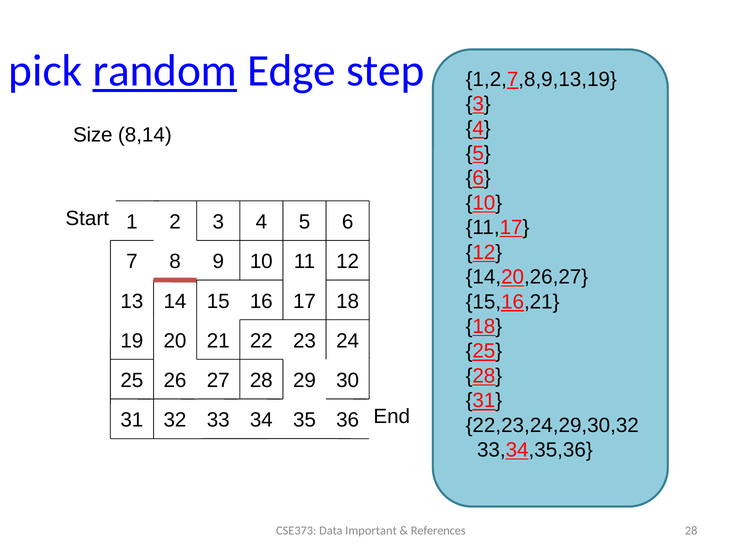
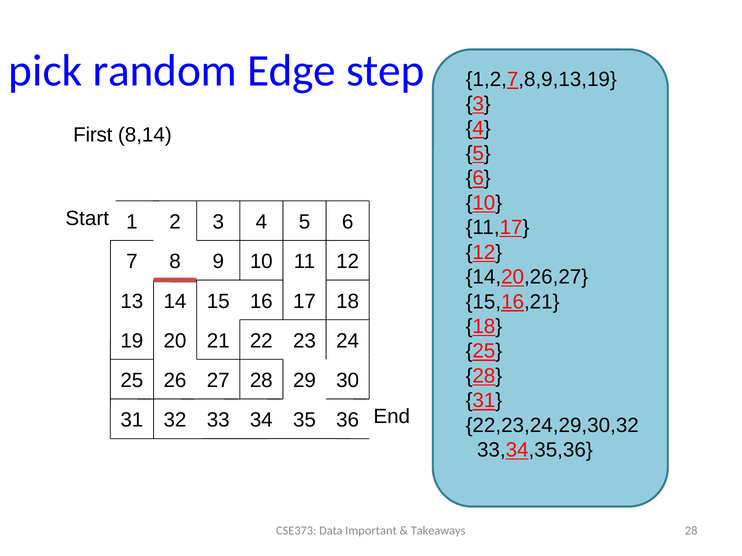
random underline: present -> none (165, 71)
Size: Size -> First (93, 135)
References: References -> Takeaways (438, 531)
